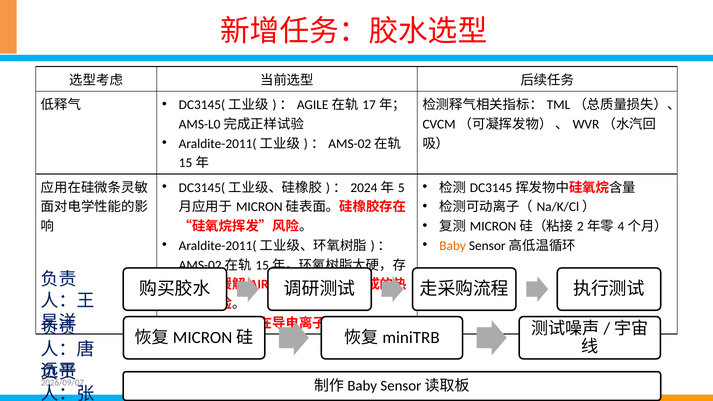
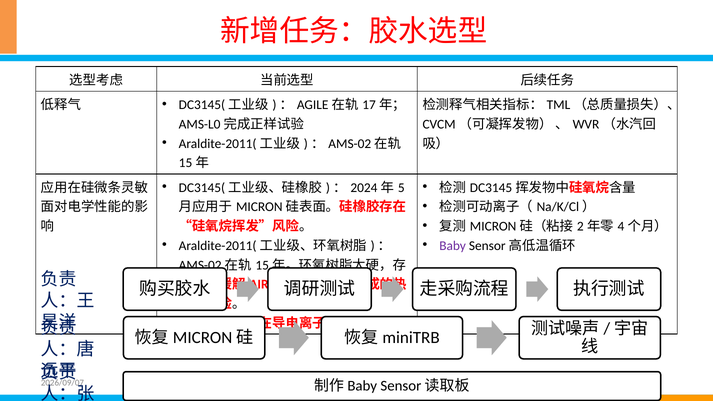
Baby colour: orange -> purple (453, 246)
